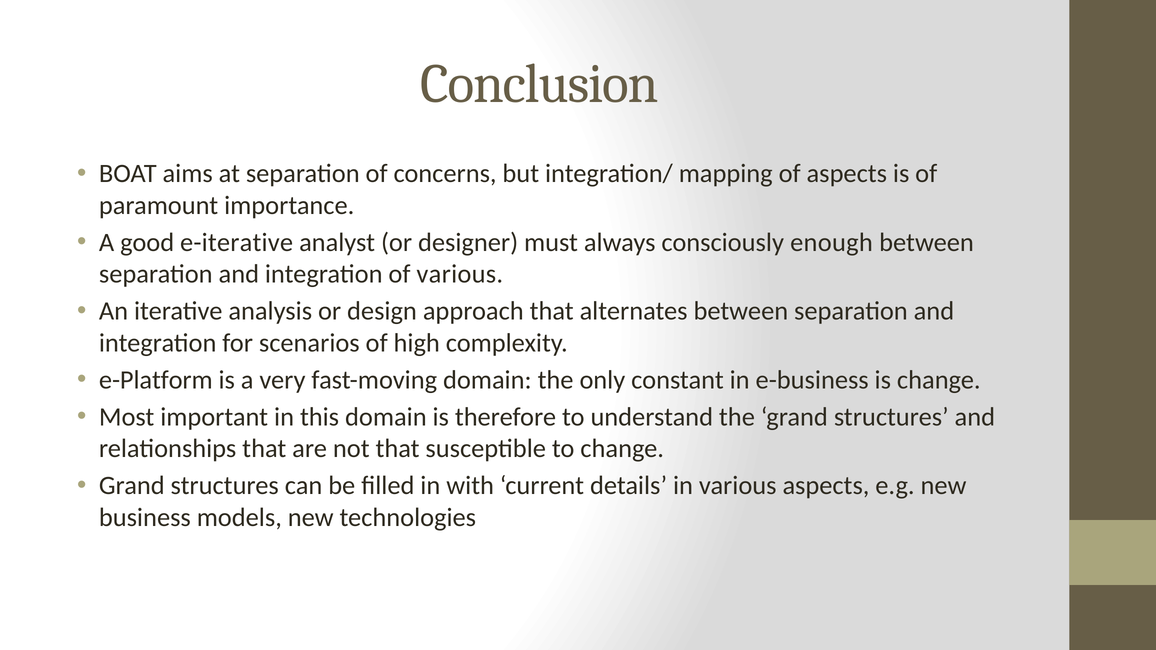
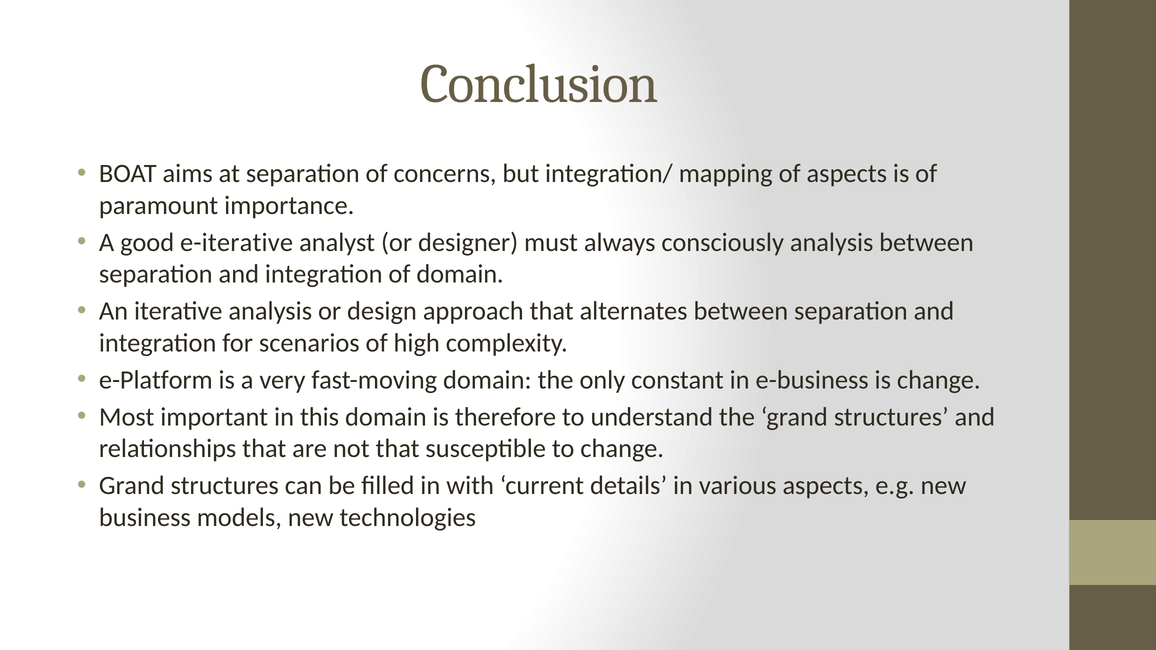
consciously enough: enough -> analysis (832, 243)
of various: various -> domain (460, 274)
